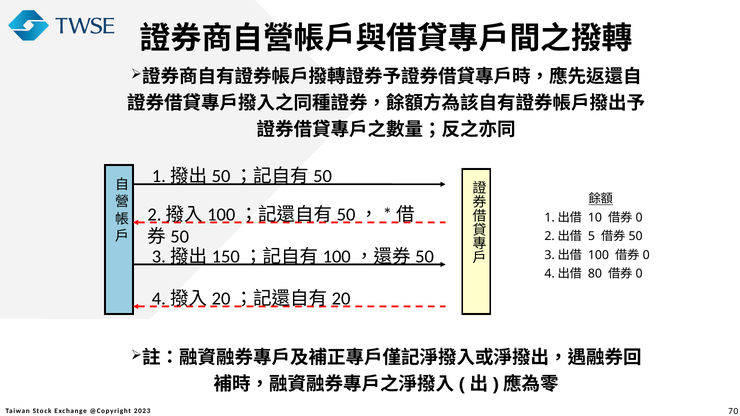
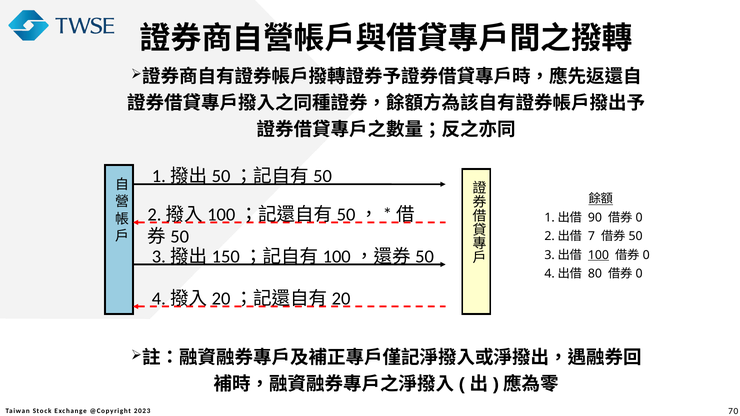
10: 10 -> 90 (595, 218)
5: 5 -> 7 (591, 236)
100 underline: none -> present (598, 255)
